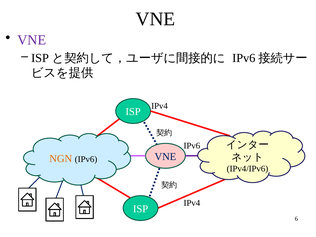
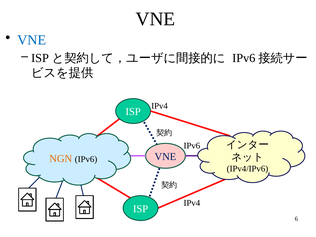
VNE colour: purple -> blue (32, 40)
